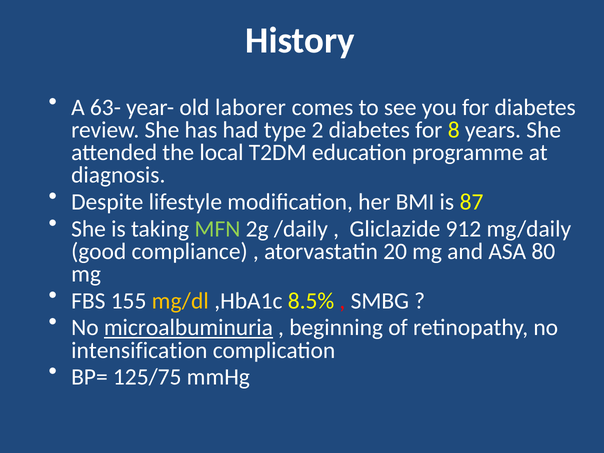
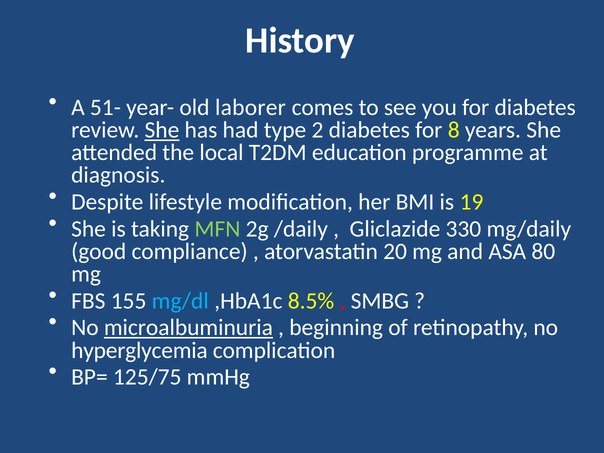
63-: 63- -> 51- (105, 107)
She underline: none -> present (162, 130)
87: 87 -> 19 (472, 202)
912: 912 -> 330 (463, 229)
mg/dl colour: yellow -> light blue (180, 301)
intensification: intensification -> hyperglycemia (139, 350)
